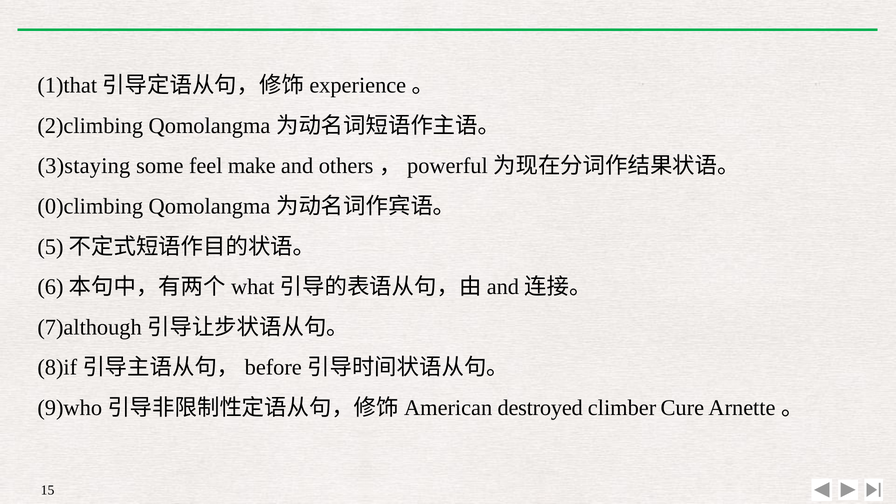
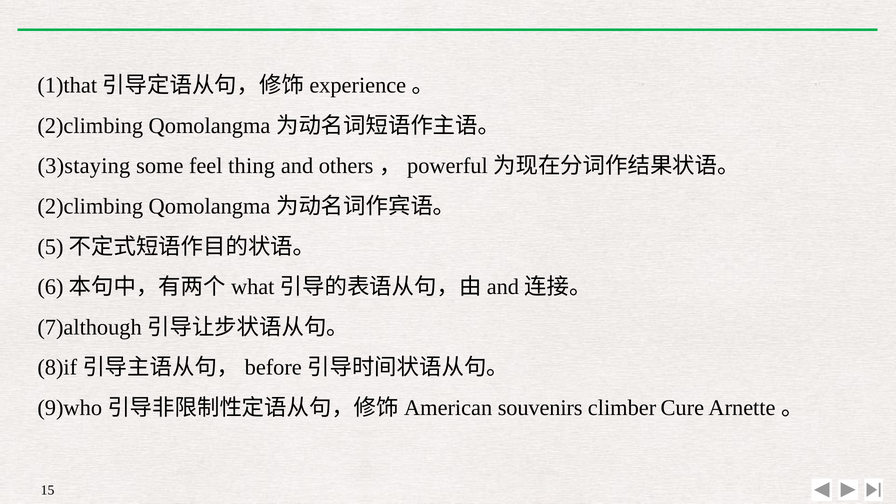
make: make -> thing (252, 166)
0)climbing: 0)climbing -> 2)climbing (90, 206)
destroyed: destroyed -> souvenirs (540, 408)
